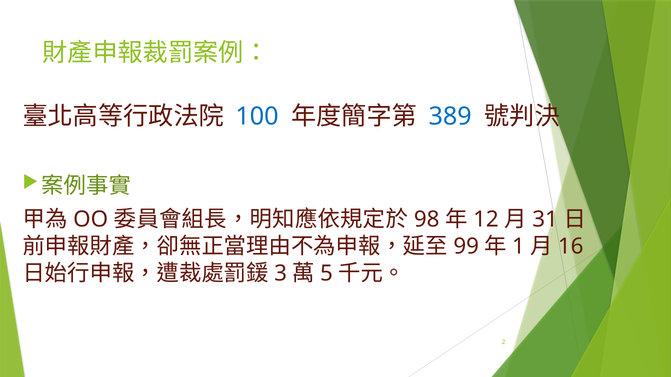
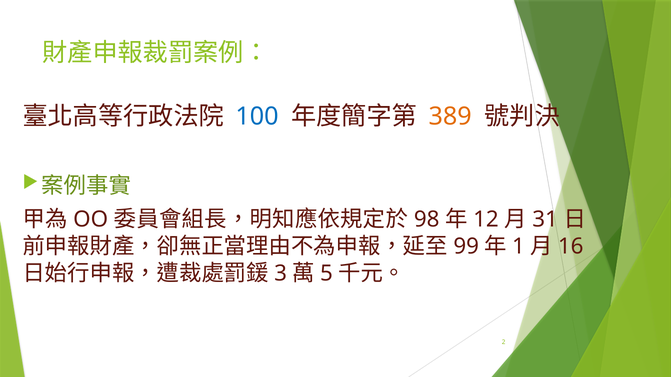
389 colour: blue -> orange (450, 117)
